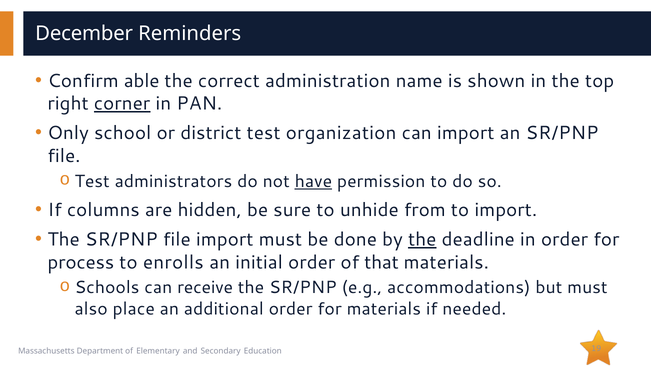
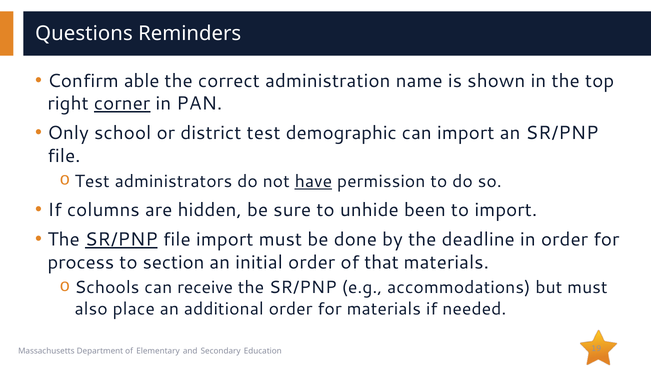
December: December -> Questions (84, 33)
organization: organization -> demographic (341, 133)
from: from -> been (425, 210)
SR/PNP underline: none -> present (121, 240)
the underline: present -> none (422, 240)
enrolls: enrolls -> section (174, 263)
